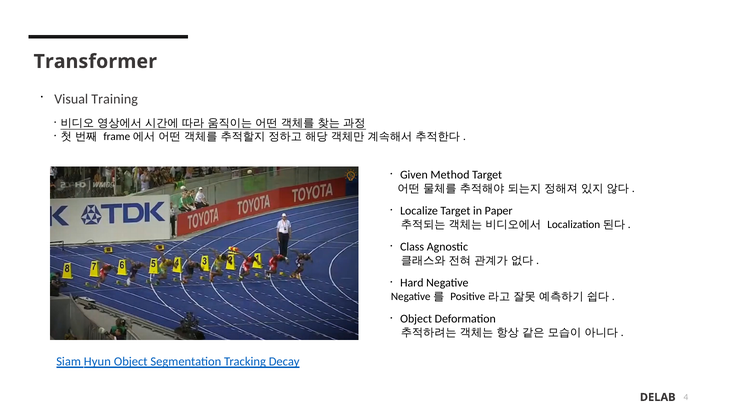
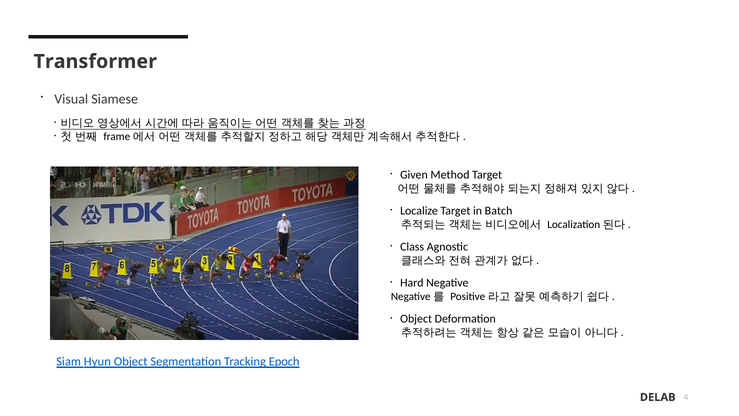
Training: Training -> Siamese (115, 99)
Paper: Paper -> Batch (499, 211)
Decay: Decay -> Epoch (284, 362)
